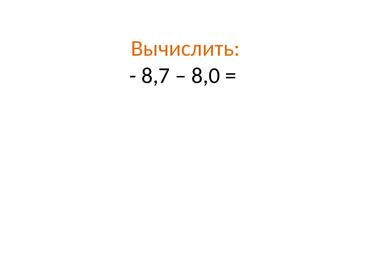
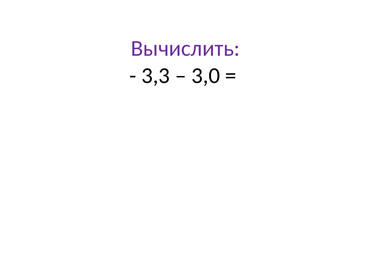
Вычислить colour: orange -> purple (185, 48)
8,7: 8,7 -> 3,3 (156, 76)
8,0: 8,0 -> 3,0 (206, 76)
